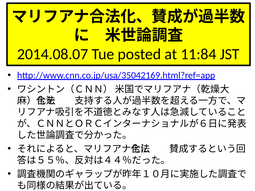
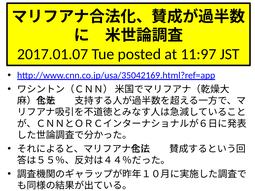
2014.08.07: 2014.08.07 -> 2017.01.07 (53, 54)
11:84: 11:84 -> 11:97 (199, 54)
